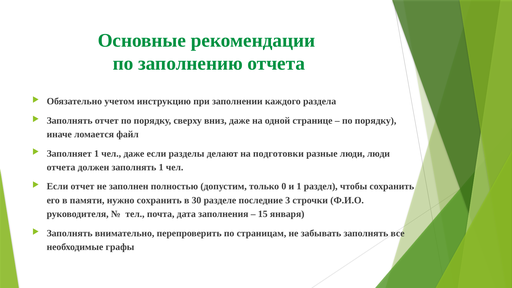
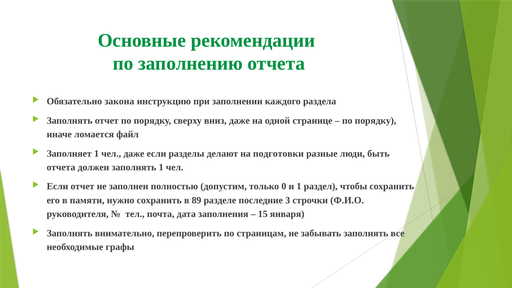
учетом: учетом -> закона (119, 101)
люди люди: люди -> быть (378, 154)
30: 30 -> 89 (196, 200)
